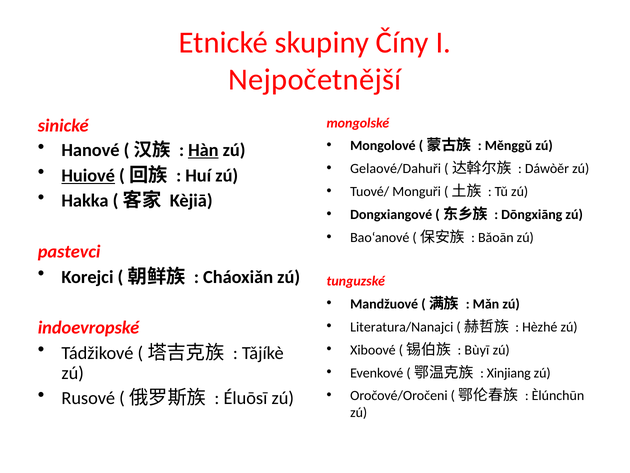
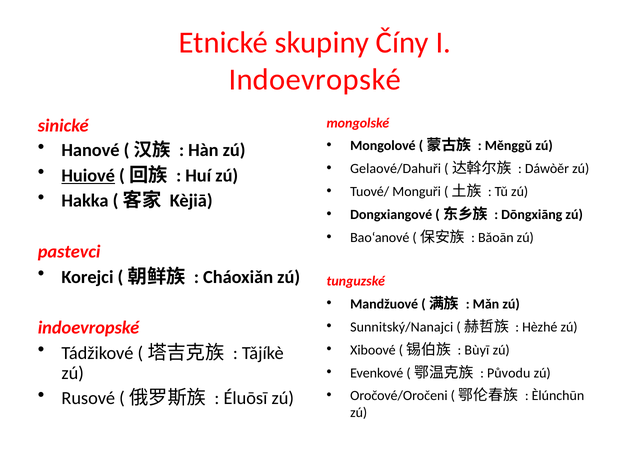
Nejpočetnější: Nejpočetnější -> Indoevropské (315, 79)
Hàn underline: present -> none (203, 150)
Literatura/Nanajci: Literatura/Nanajci -> Sunnitský/Nanajci (402, 327)
Xinjiang: Xinjiang -> Původu (509, 372)
